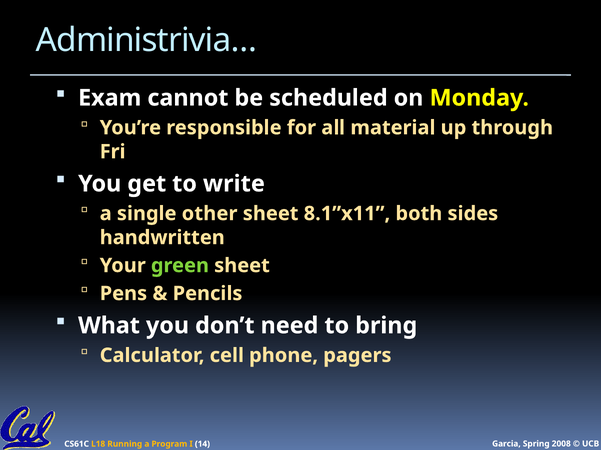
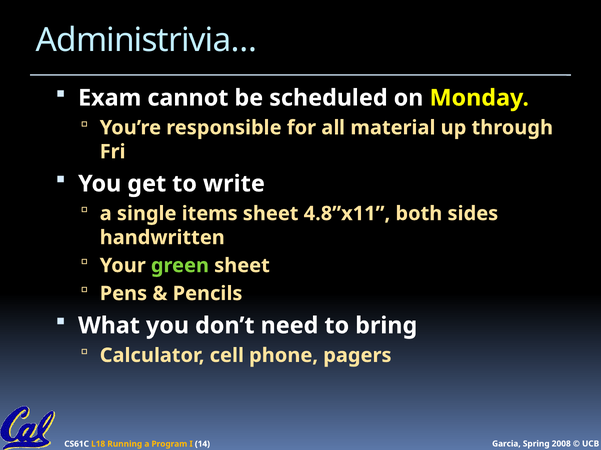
other: other -> items (210, 214)
8.1”x11: 8.1”x11 -> 4.8”x11 (347, 214)
